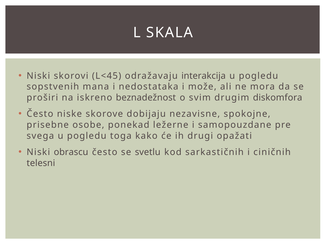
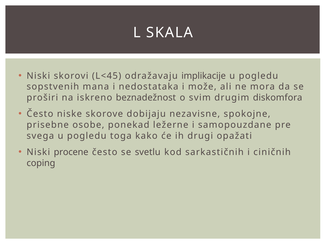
interakcija: interakcija -> implikacije (204, 76)
obrascu: obrascu -> procene (71, 152)
telesni: telesni -> coping (41, 163)
